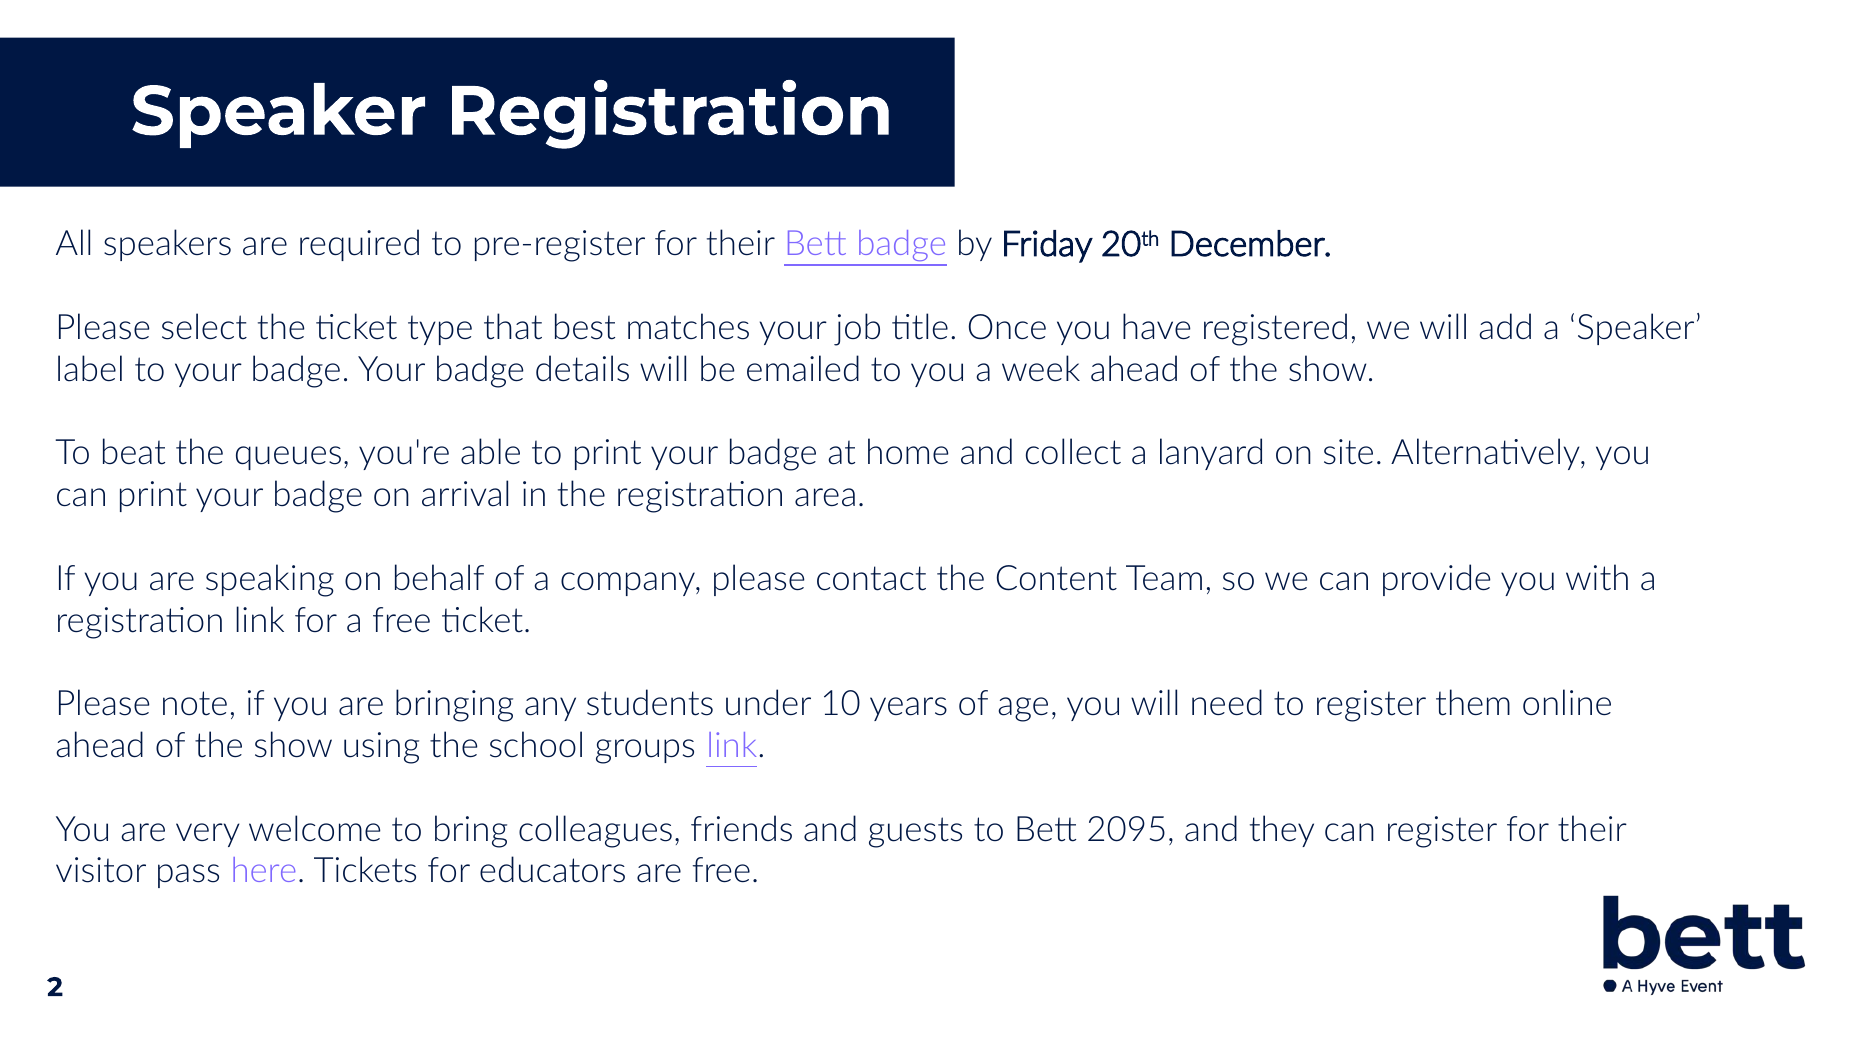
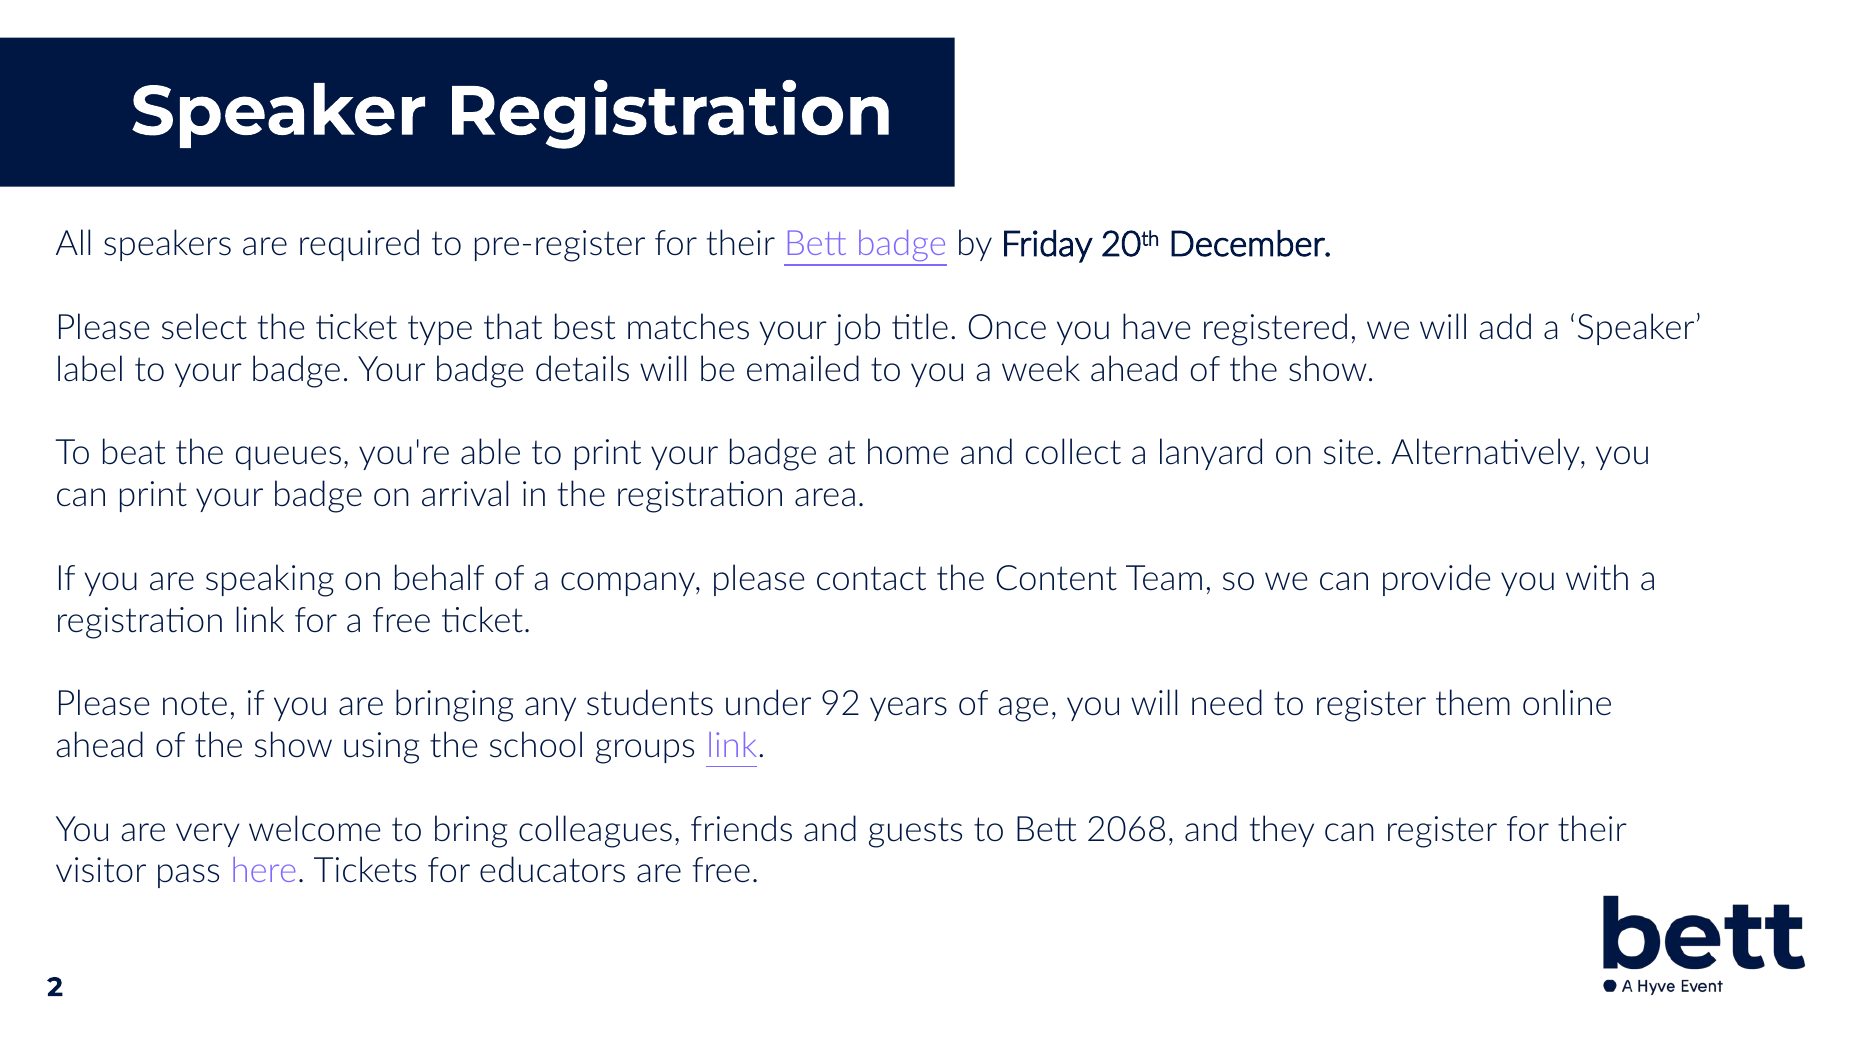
10: 10 -> 92 (841, 704)
2095: 2095 -> 2068 (1131, 829)
